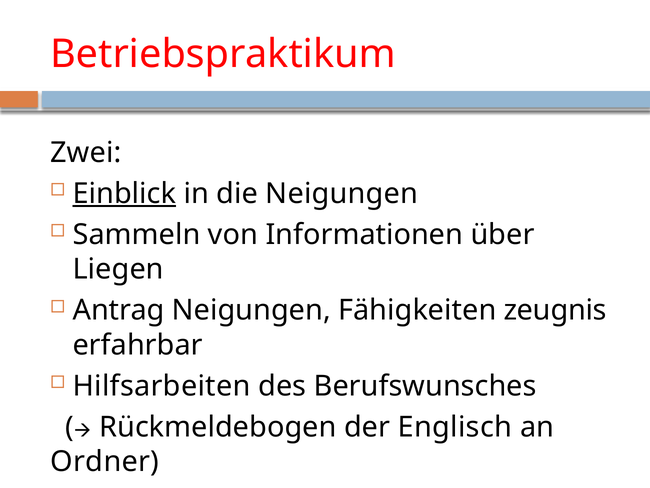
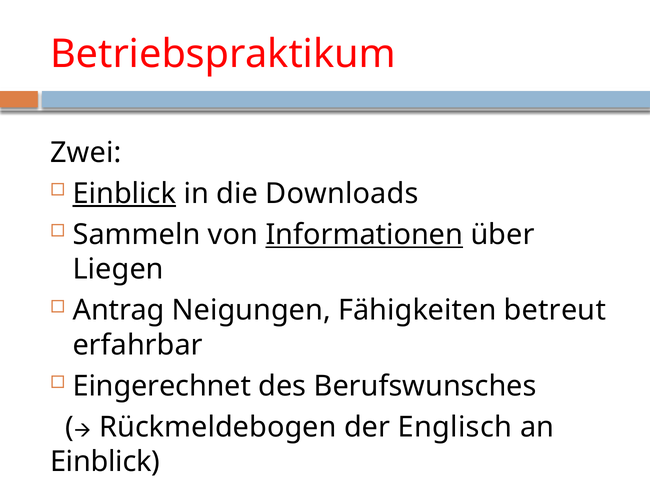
die Neigungen: Neigungen -> Downloads (342, 193)
Informationen underline: none -> present (364, 234)
zeugnis: zeugnis -> betreut (555, 310)
Hilfsarbeiten: Hilfsarbeiten -> Eingerechnet (162, 386)
Ordner: Ordner -> Einblick (105, 461)
